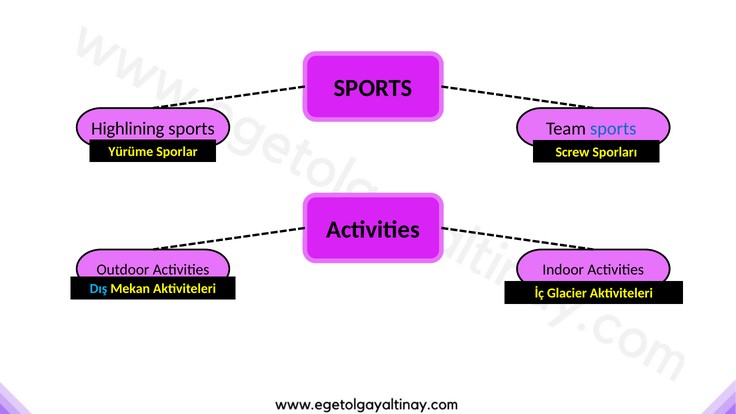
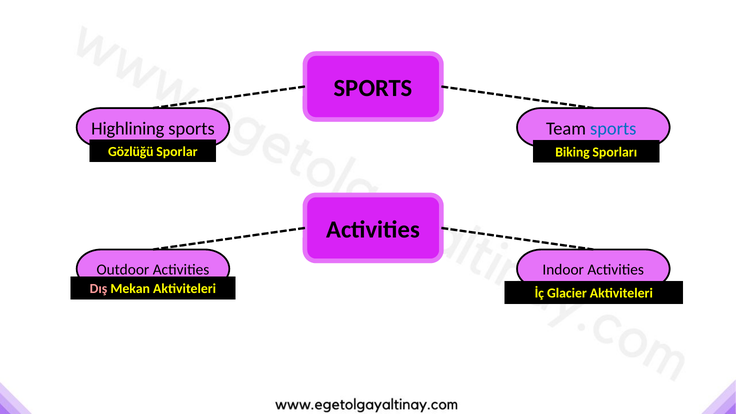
Yürüme: Yürüme -> Gözlüğü (131, 152)
Screw: Screw -> Biking (573, 152)
Dış colour: light blue -> pink (98, 289)
